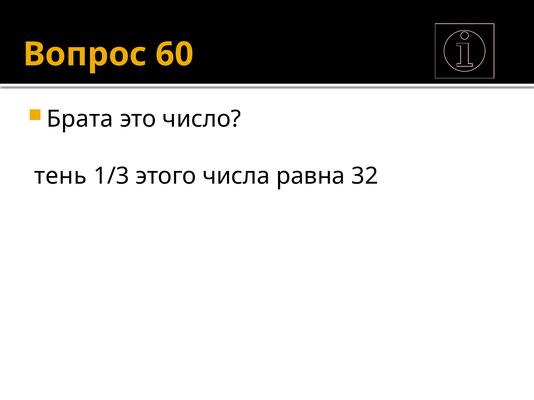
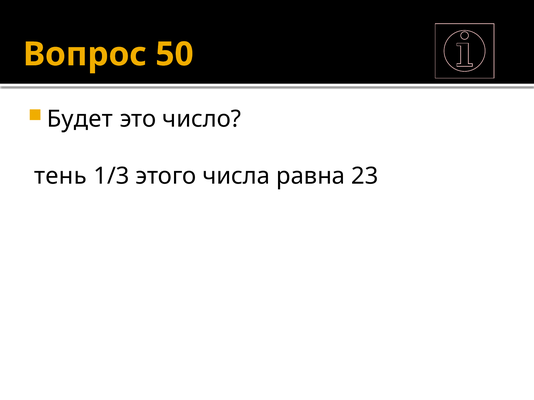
60: 60 -> 50 (175, 54)
Брата: Брата -> Будет (80, 119)
32: 32 -> 23 (365, 176)
